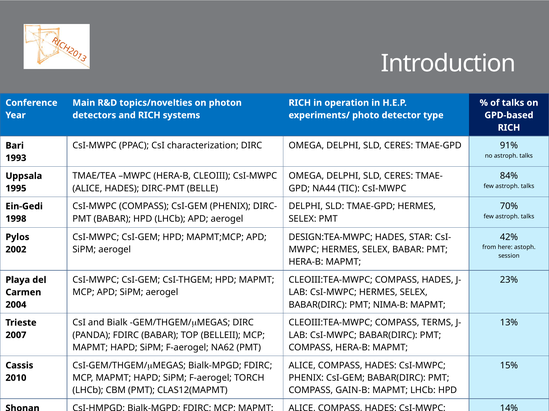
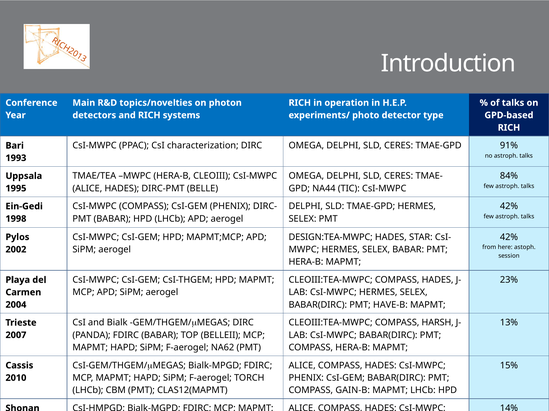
70%: 70% -> 42% (509, 207)
NIMA-B: NIMA-B -> HAVE-B (390, 305)
TERMS: TERMS -> HARSH (438, 323)
